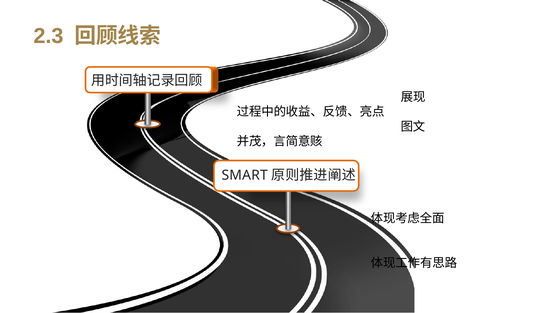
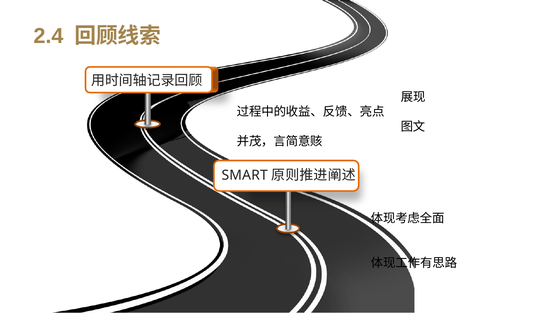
2.3: 2.3 -> 2.4 (48, 36)
